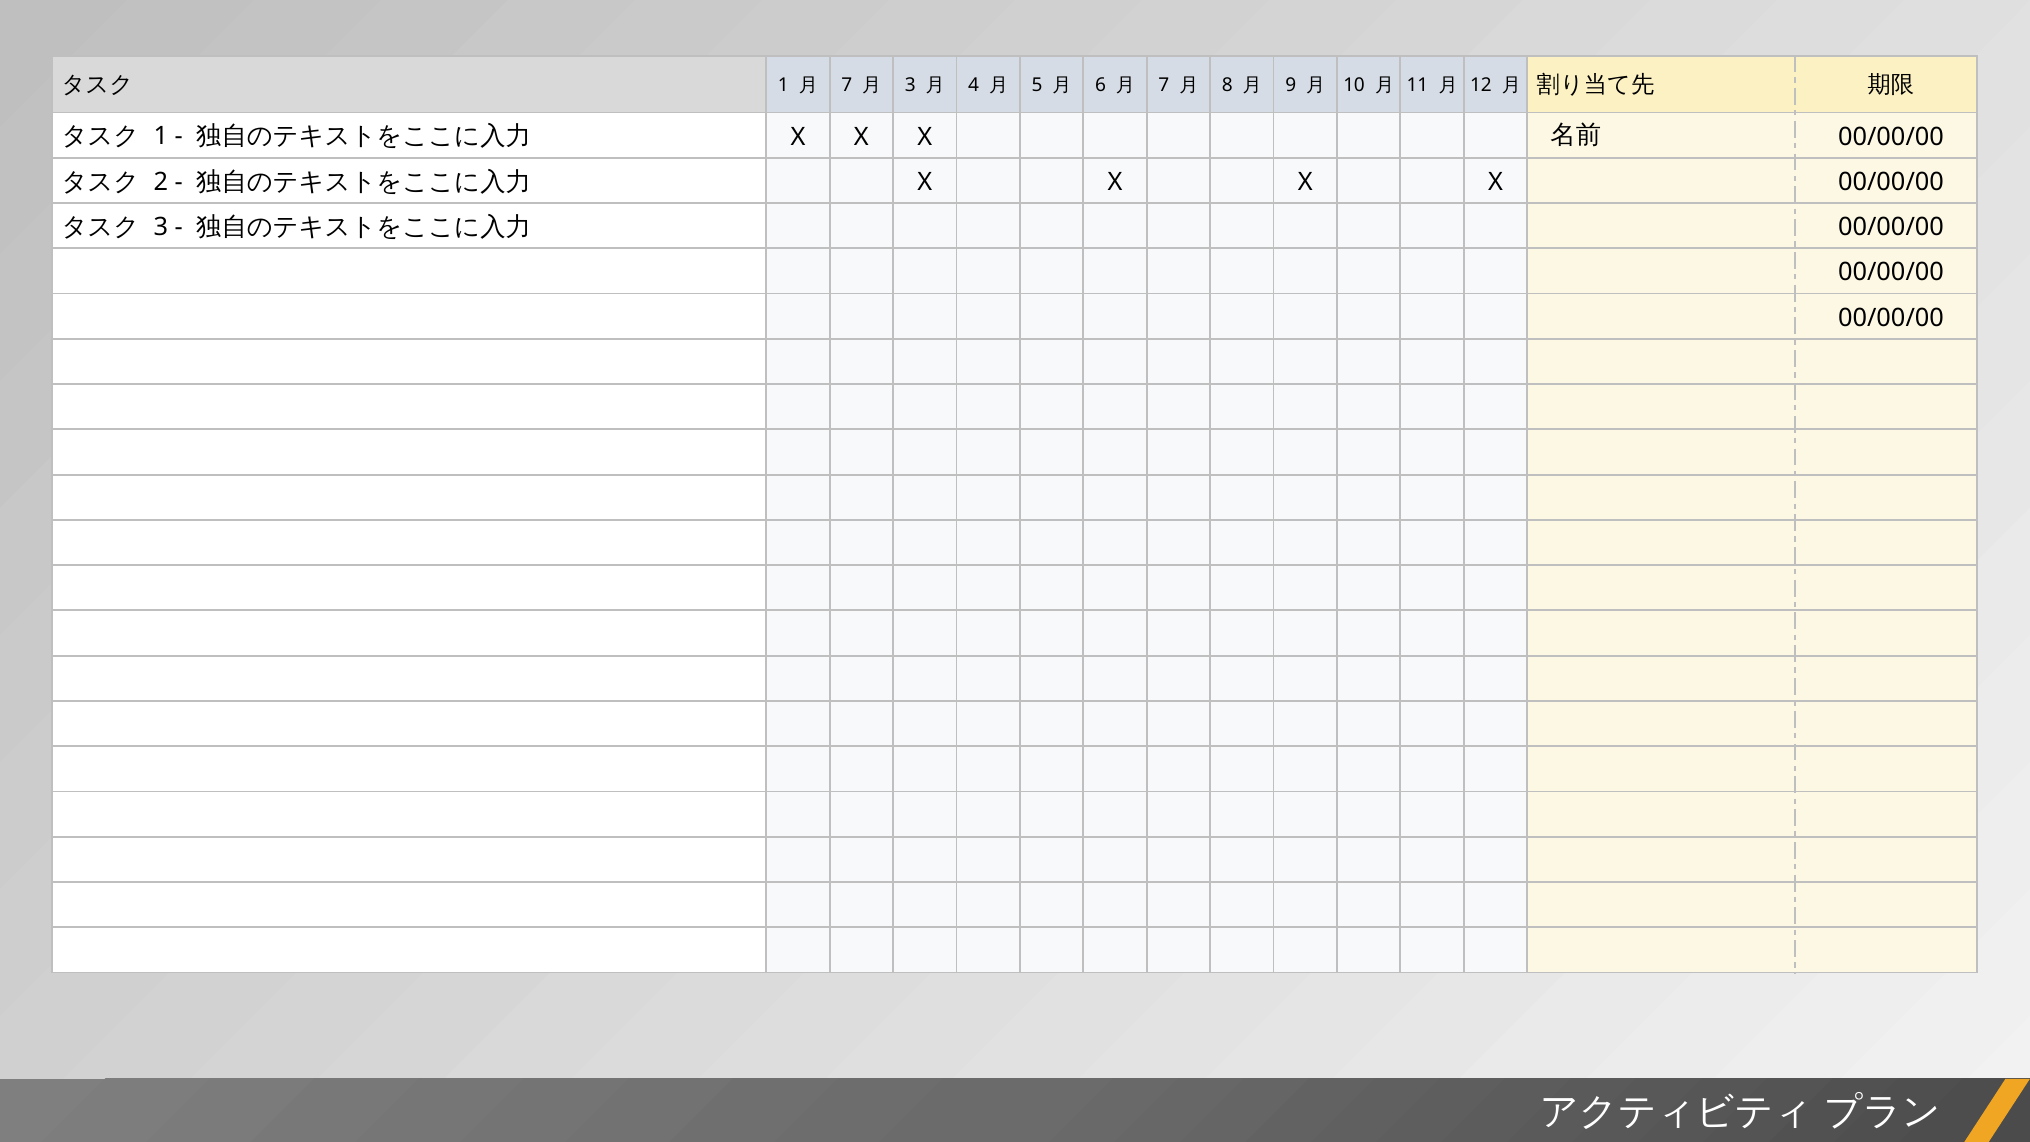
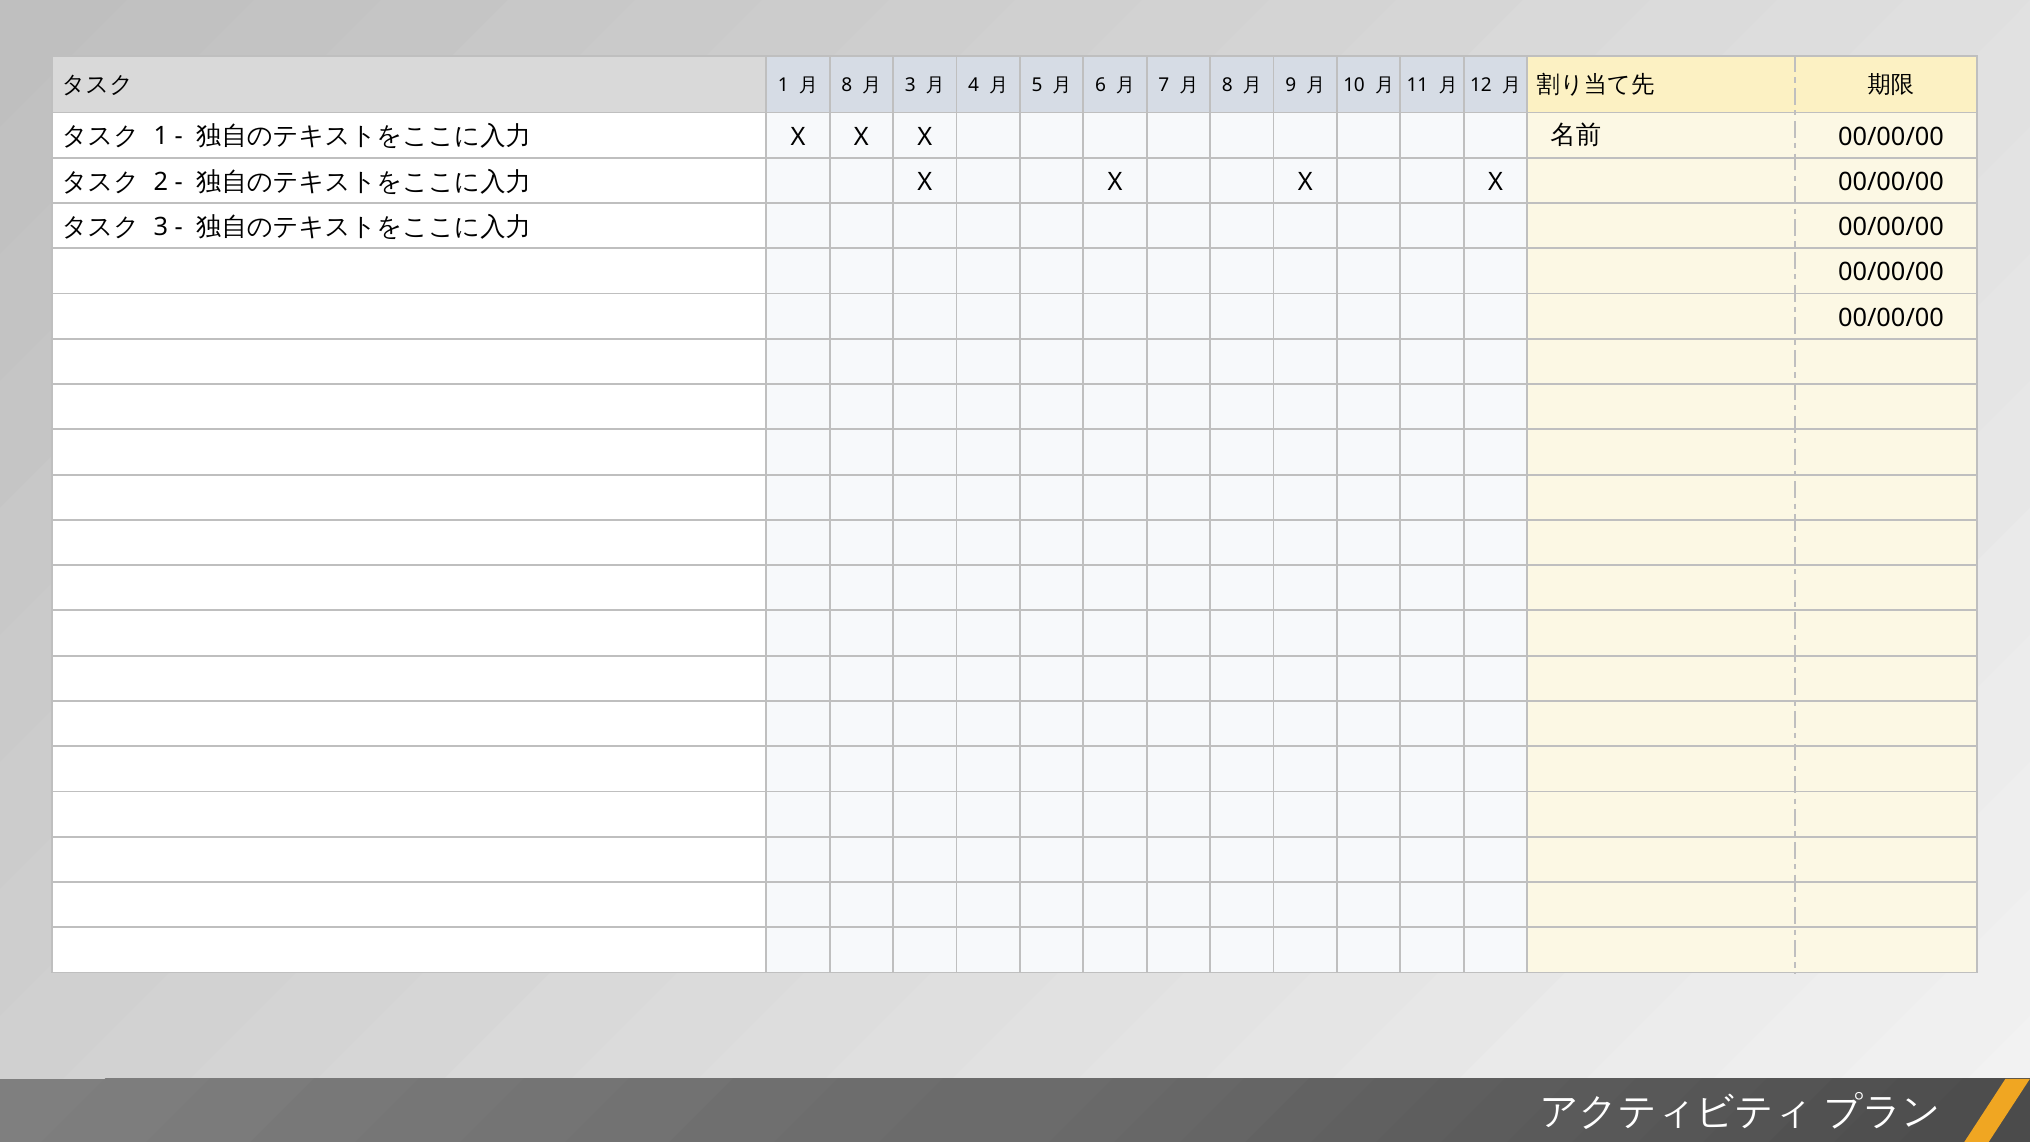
7: 7 -> 8 (847, 85)
